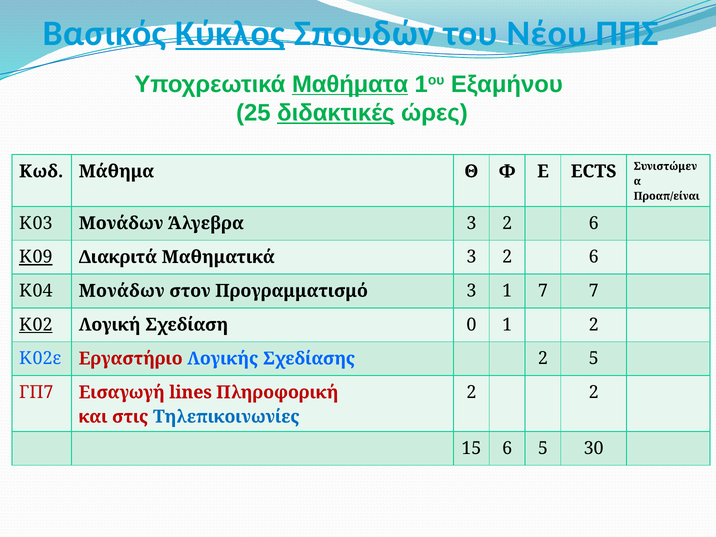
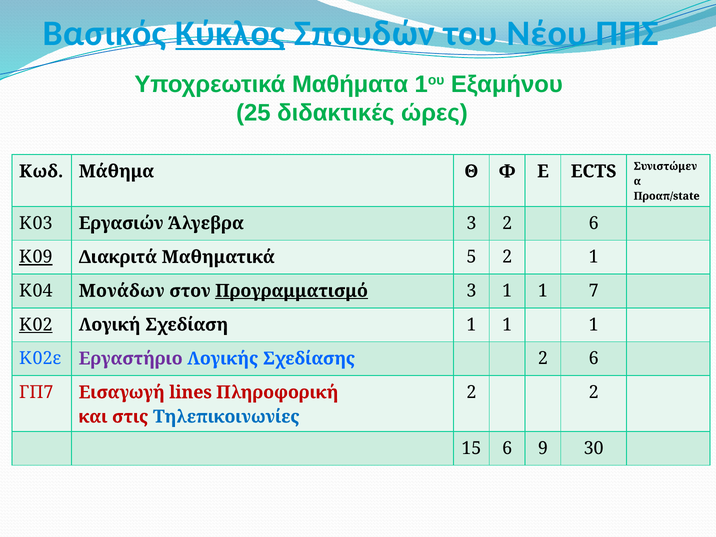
Μαθήματα underline: present -> none (350, 84)
διδακτικές underline: present -> none (336, 113)
Προαπ/είναι: Προαπ/είναι -> Προαπ/state (667, 196)
Κ03 Μονάδων: Μονάδων -> Εργασιών (121, 223)
Μαθηματικά 3: 3 -> 5 (471, 257)
6: 6 -> 1 (594, 257)
Προγραμματισμό underline: none -> present (292, 291)
3 1 7: 7 -> 1 (543, 291)
Σχεδίαση 0: 0 -> 1 (471, 325)
2: 2 -> 1 (594, 325)
Εργαστήριο colour: red -> purple (131, 359)
Σχεδίασης 2 5: 5 -> 6 (594, 359)
6 5: 5 -> 9 (543, 448)
